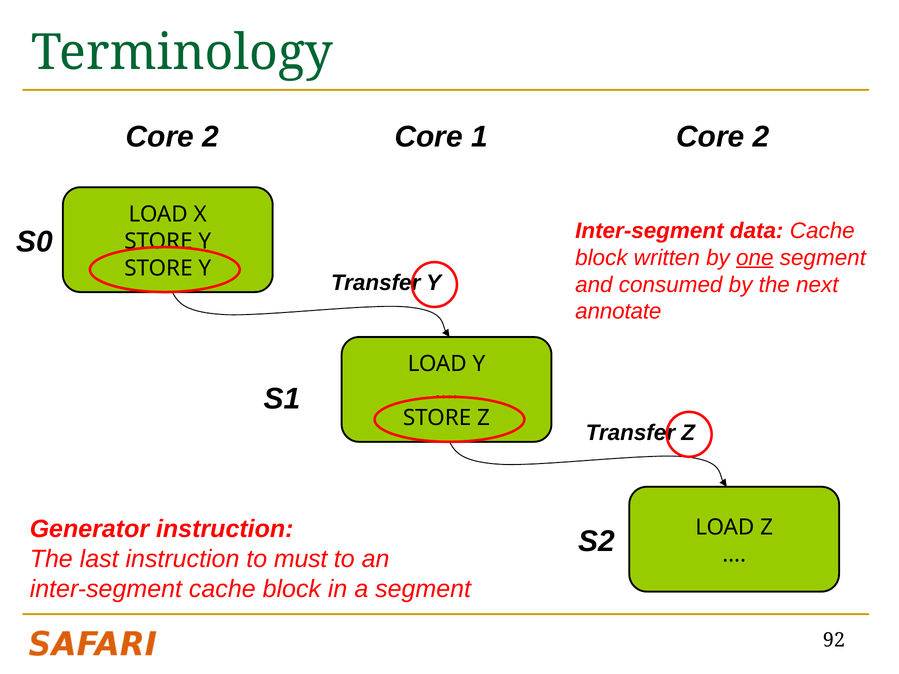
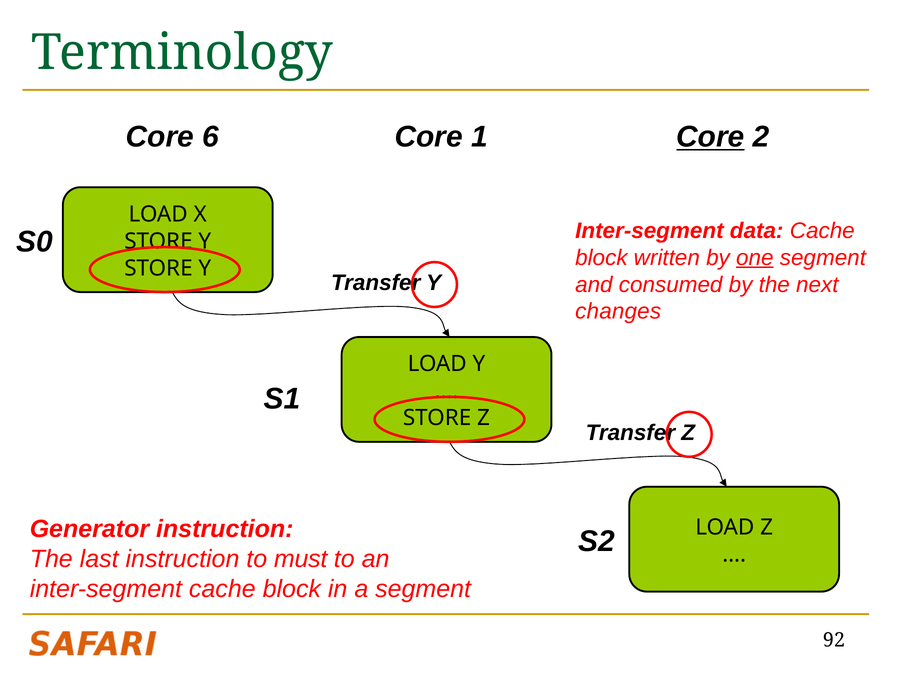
2: 2 -> 6 (211, 137)
Core underline: none -> present (710, 137)
annotate: annotate -> changes (618, 312)
